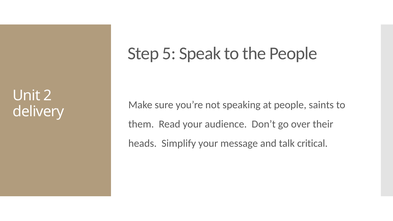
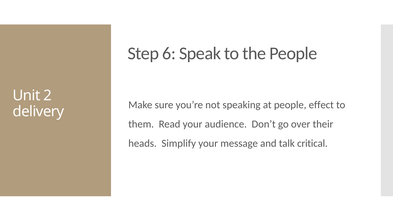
5: 5 -> 6 (169, 53)
saints: saints -> effect (321, 105)
